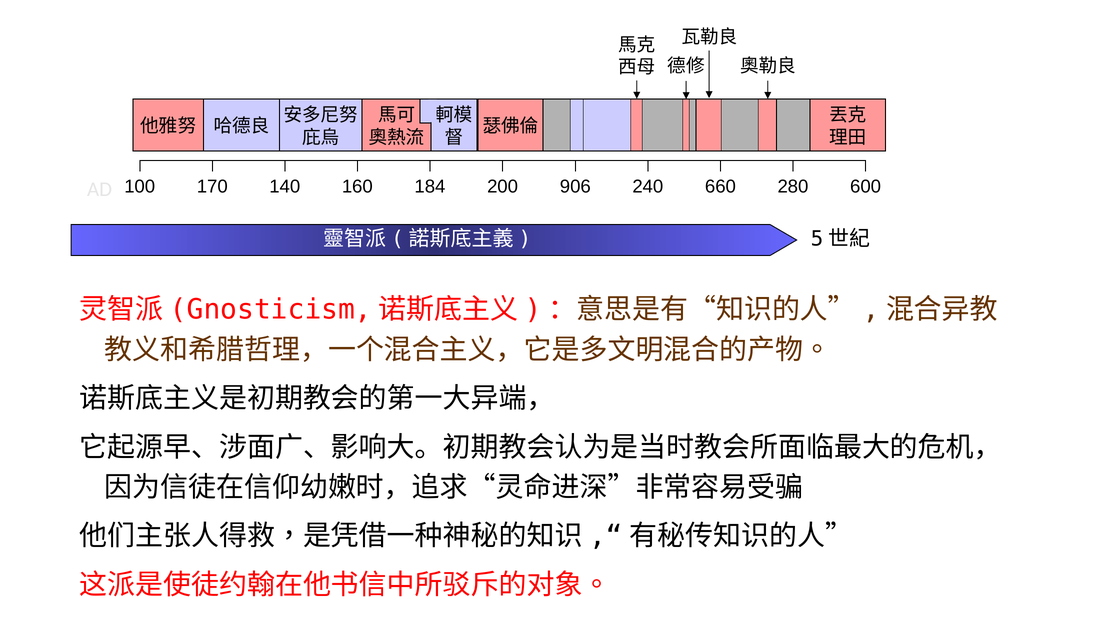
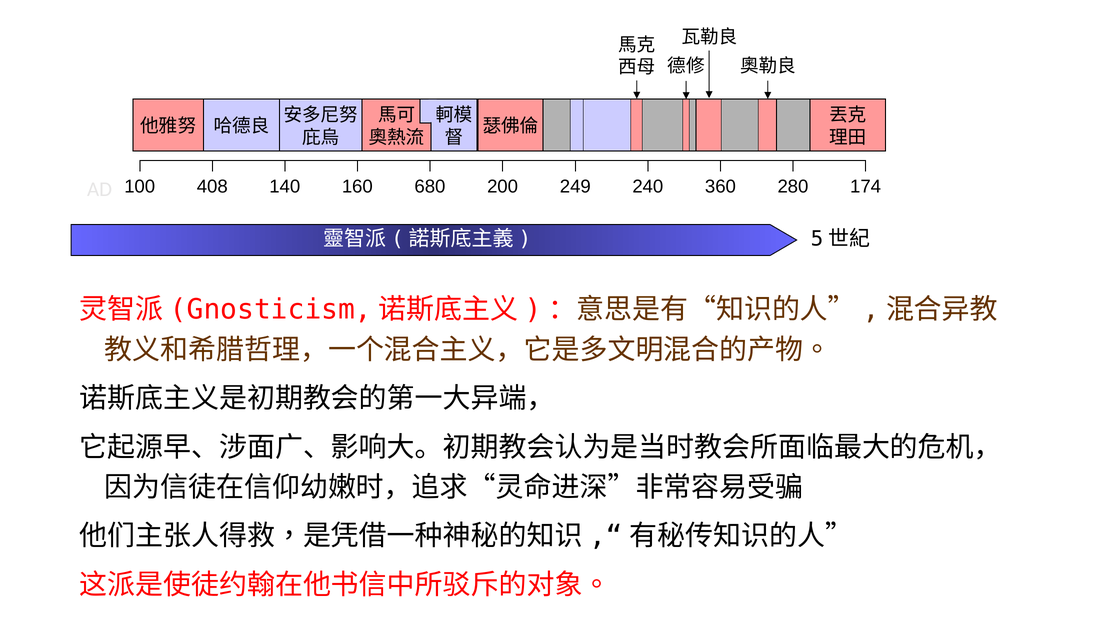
170: 170 -> 408 (212, 187)
184: 184 -> 680 (430, 187)
906: 906 -> 249 (575, 187)
660: 660 -> 360 (720, 187)
600: 600 -> 174 (866, 187)
